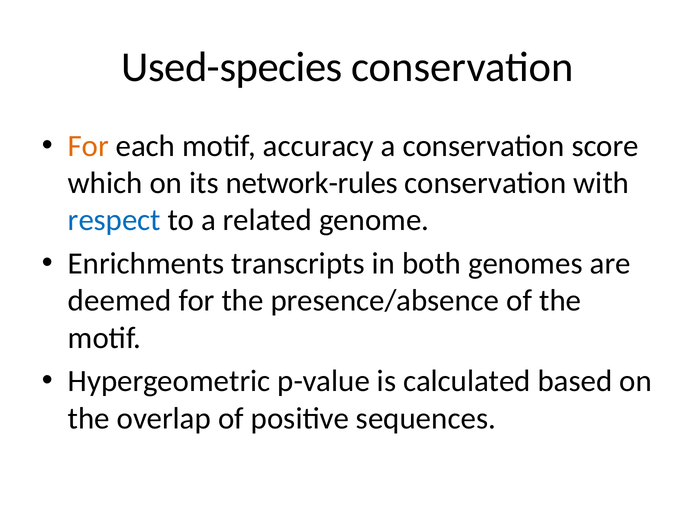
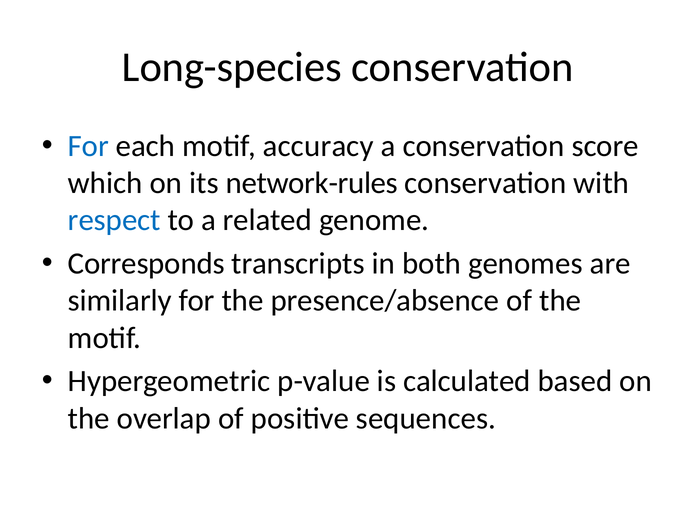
Used-species: Used-species -> Long-species (232, 67)
For colour: orange -> blue (88, 146)
Enrichments: Enrichments -> Corresponds (146, 264)
deemed: deemed -> similarly (120, 301)
